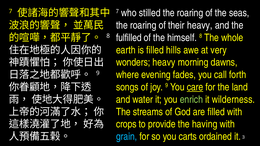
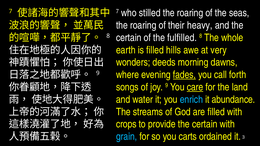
fulfilled: fulfilled -> certain (129, 38)
himself: himself -> fulfilled (182, 38)
wonders heavy: heavy -> deeds (164, 62)
fades underline: none -> present (184, 75)
enrich colour: light green -> light blue (191, 100)
wilderness: wilderness -> abundance (233, 100)
provide the having: having -> certain (205, 124)
